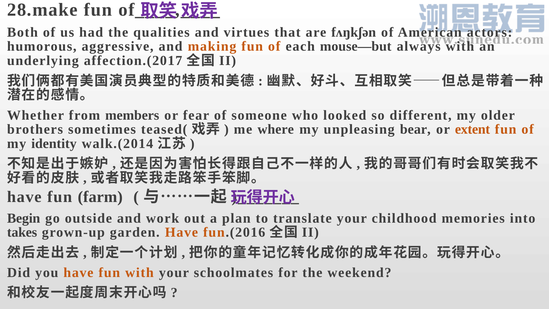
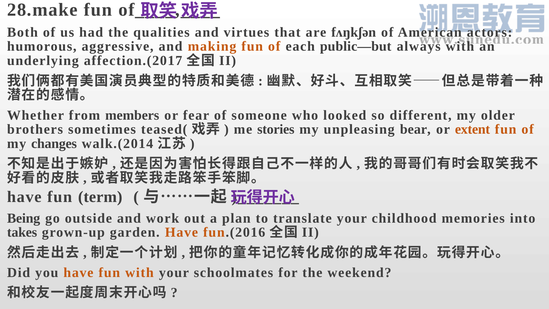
mouse—but: mouse—but -> public—but (356, 46)
where: where -> stories (276, 129)
identity: identity -> changes (54, 144)
farm: farm -> term (100, 197)
Begin: Begin -> Being (24, 218)
